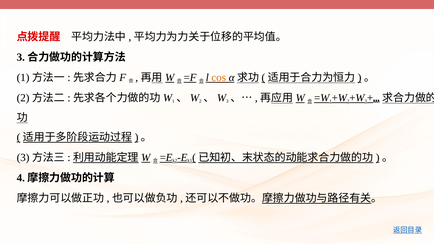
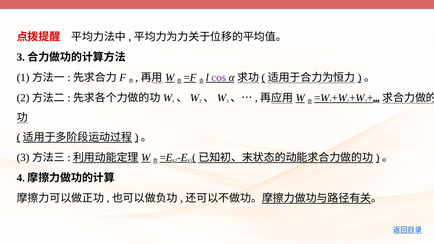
cos colour: orange -> purple (219, 78)
